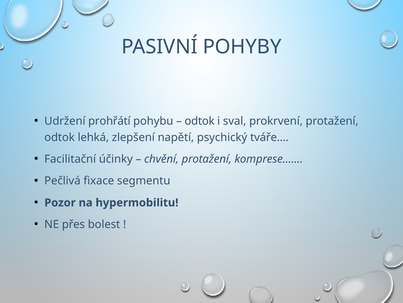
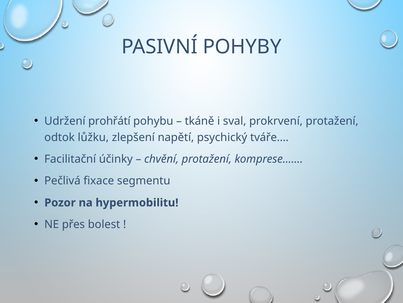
odtok: odtok -> tkáně (200, 121)
lehká: lehká -> lůžku (93, 137)
